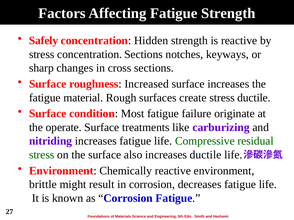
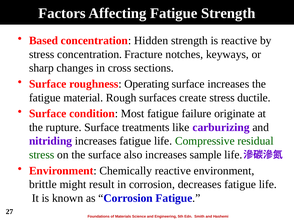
Safely: Safely -> Based (44, 41)
concentration Sections: Sections -> Fracture (143, 54)
Increased: Increased -> Operating (147, 84)
operate: operate -> rupture (64, 128)
increases ductile: ductile -> sample (206, 155)
